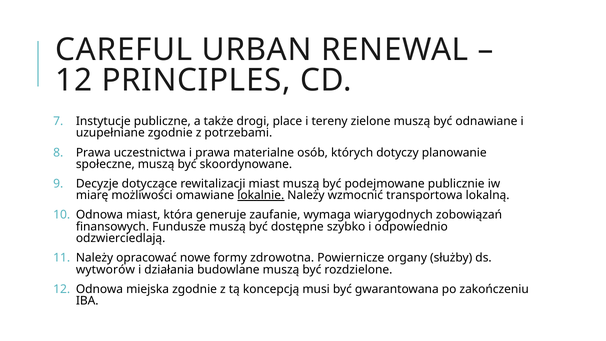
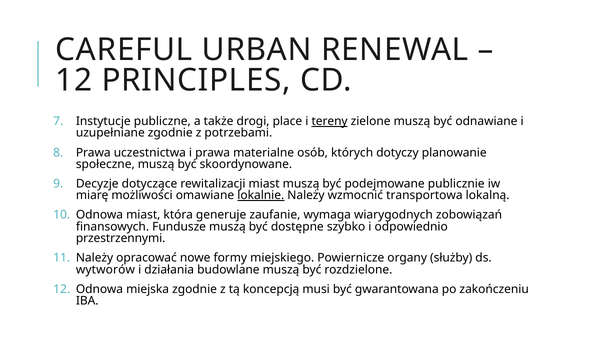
tereny underline: none -> present (330, 121)
odzwierciedlają: odzwierciedlają -> przestrzennymi (121, 238)
zdrowotna: zdrowotna -> miejskiego (282, 258)
